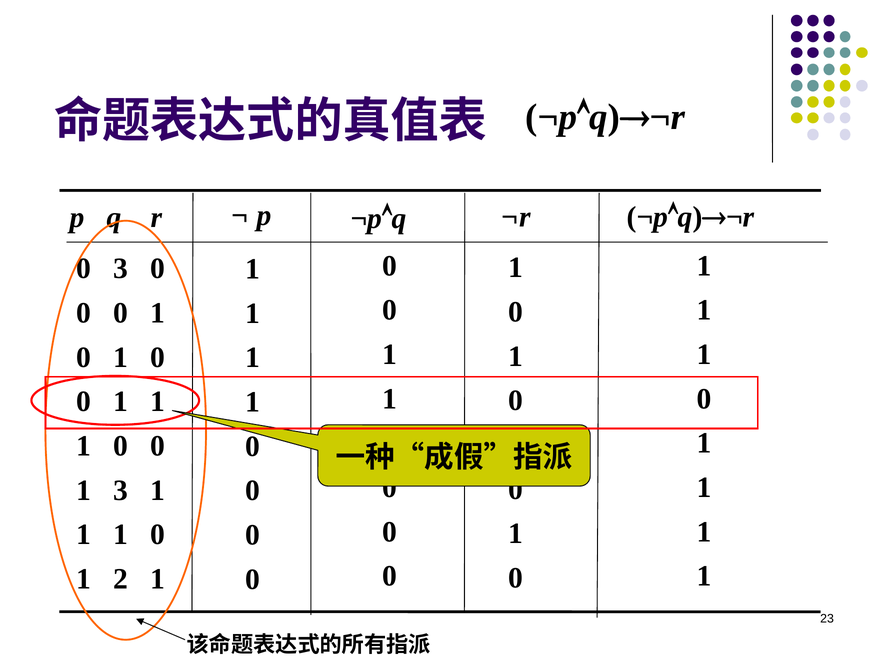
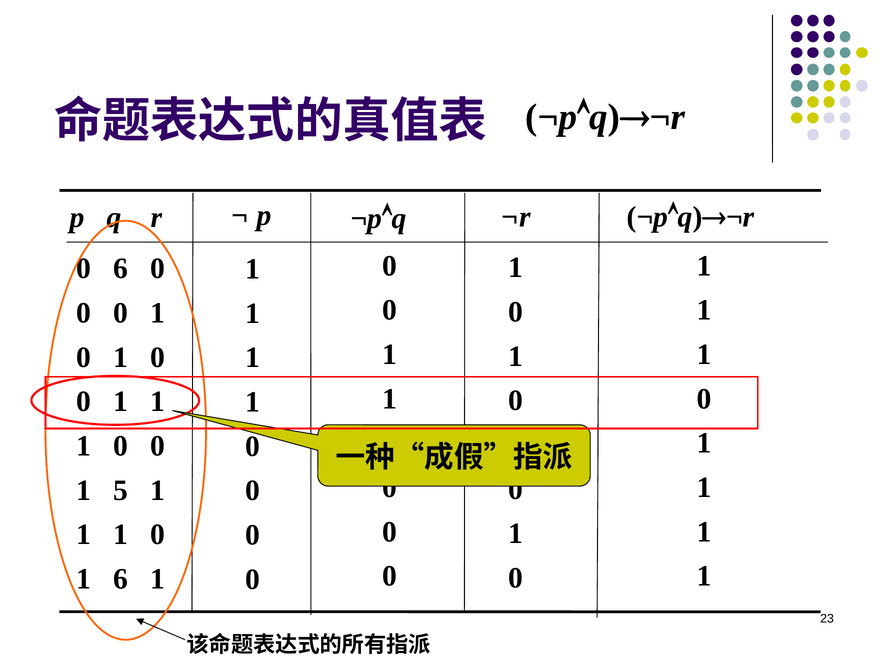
0 3: 3 -> 6 (121, 269)
1 3: 3 -> 5 (121, 491)
1 2: 2 -> 6 (121, 579)
